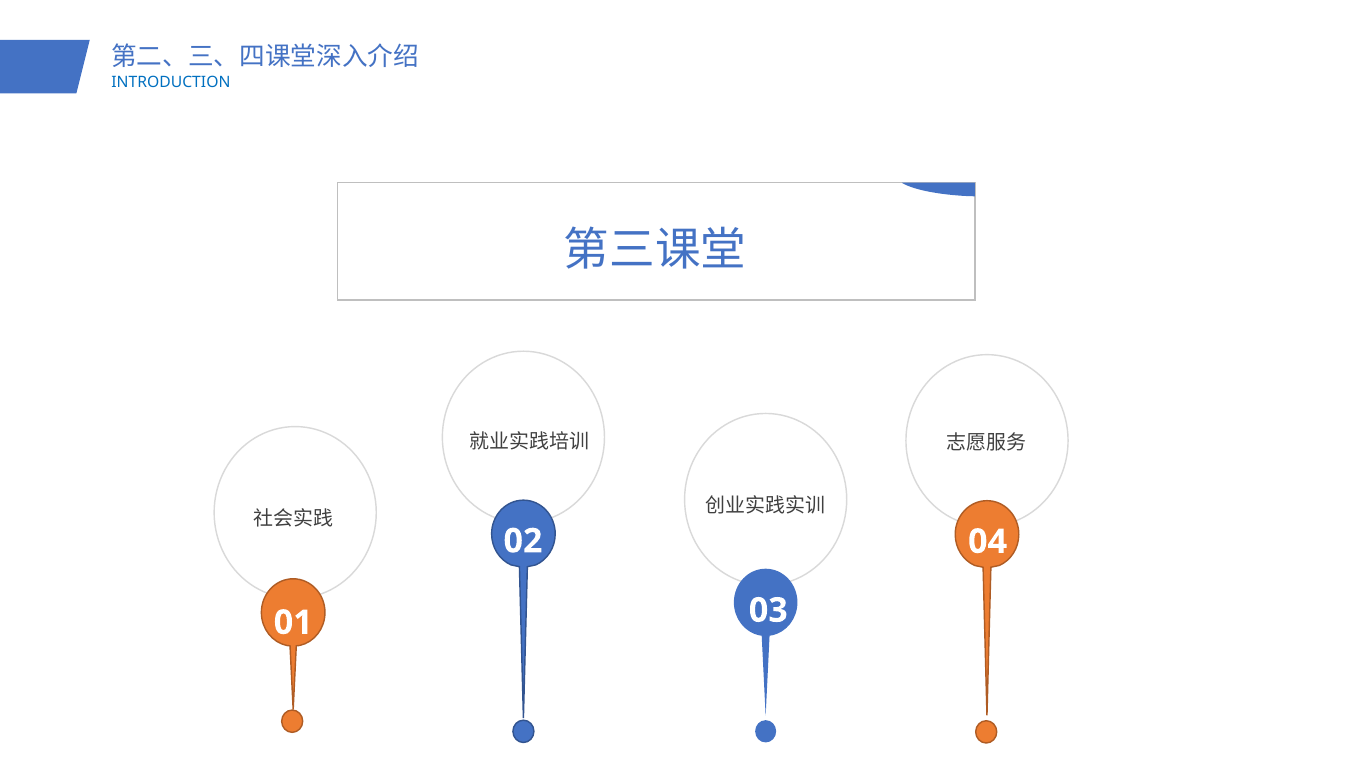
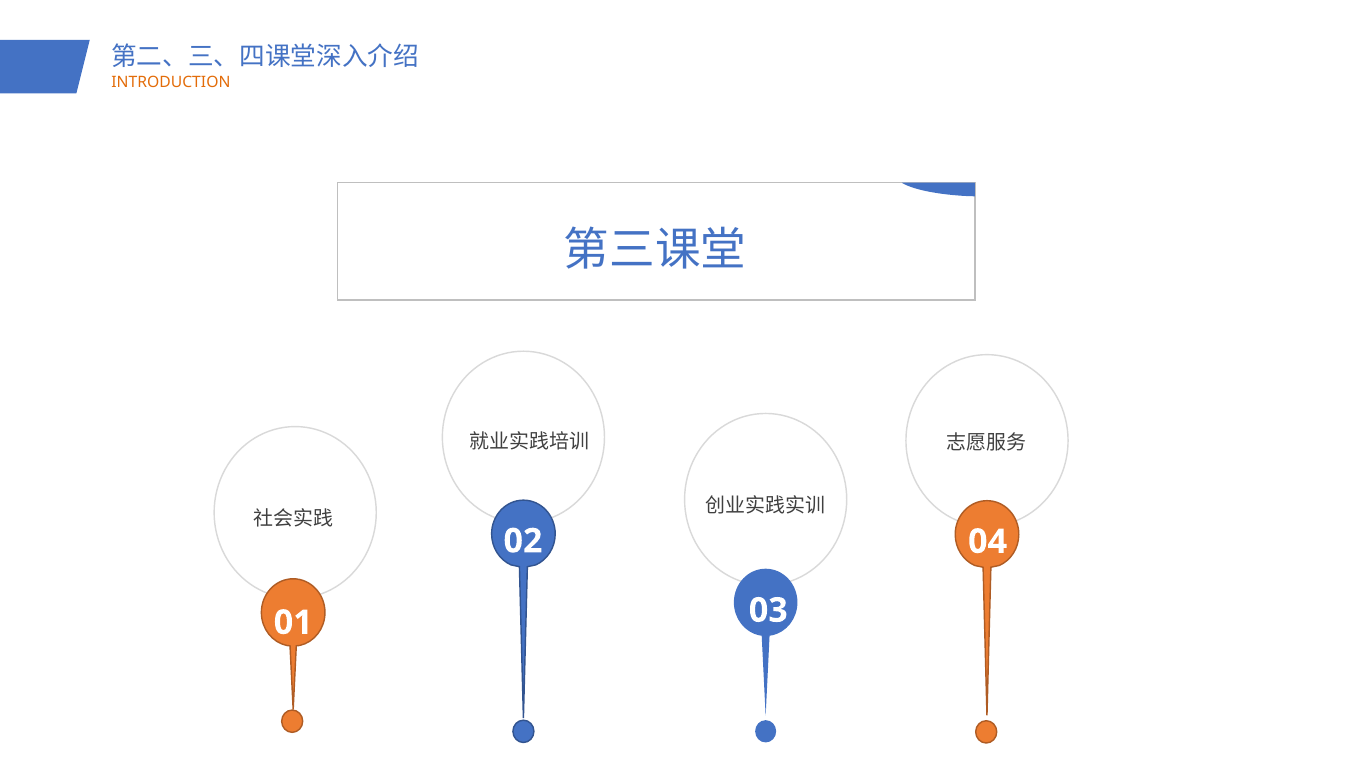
INTRODUCTION colour: blue -> orange (171, 83)
